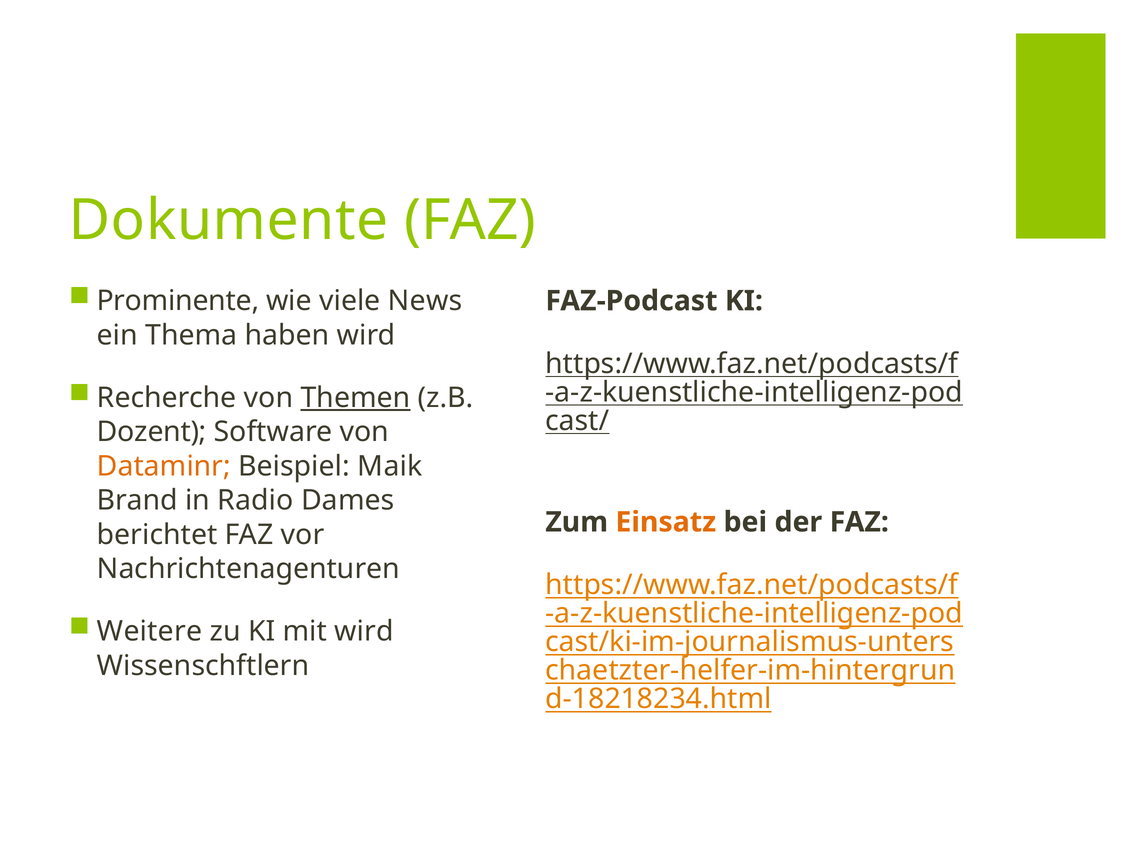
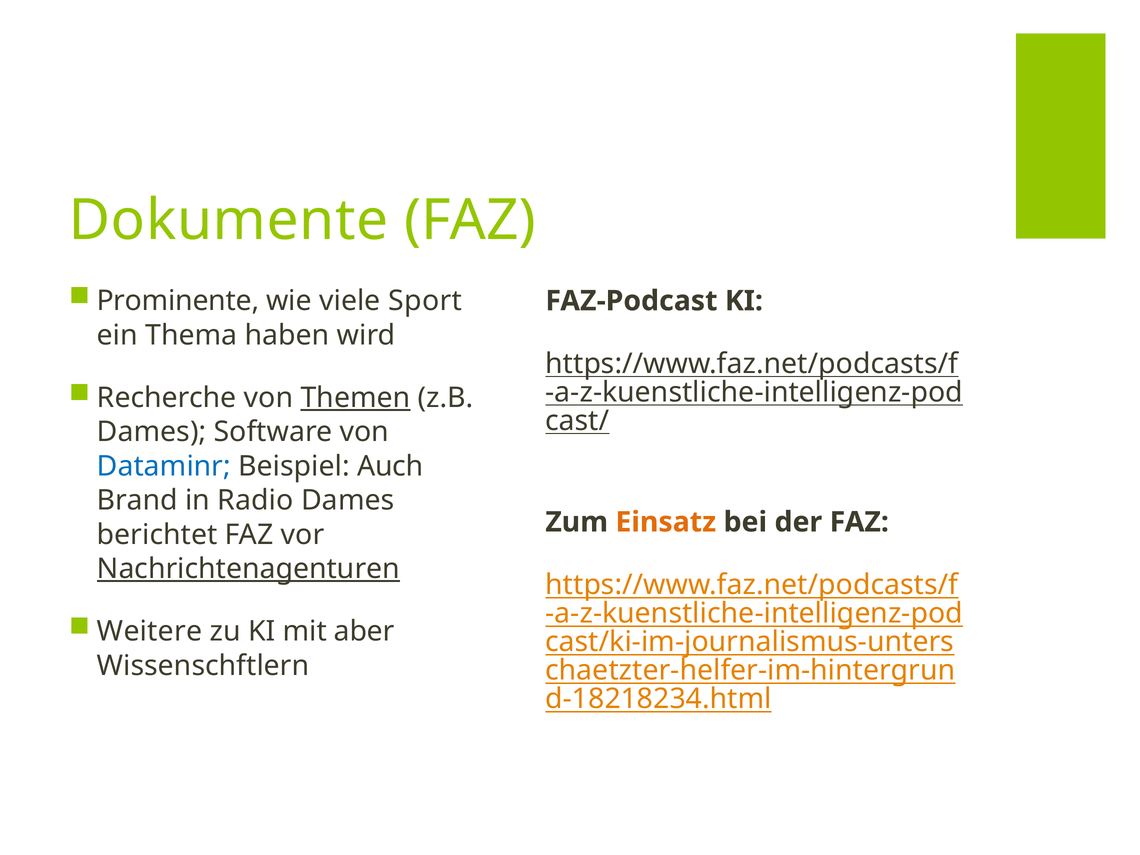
News: News -> Sport (425, 301)
Dozent: Dozent -> Dames (152, 432)
Dataminr colour: orange -> blue (164, 466)
Maik: Maik -> Auch (390, 466)
Nachrichtenagenturen underline: none -> present (248, 569)
mit wird: wird -> aber (364, 632)
